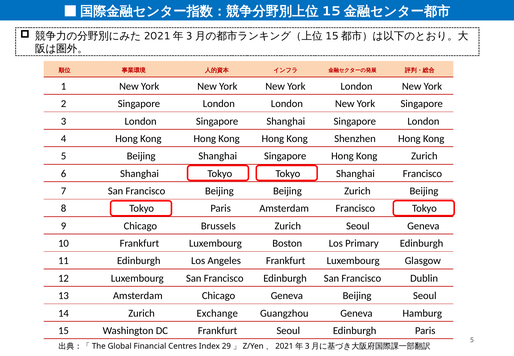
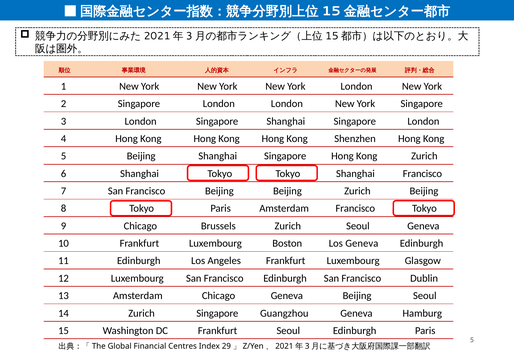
Los Primary: Primary -> Geneva (362, 243)
Zurich Exchange: Exchange -> Singapore (217, 313)
